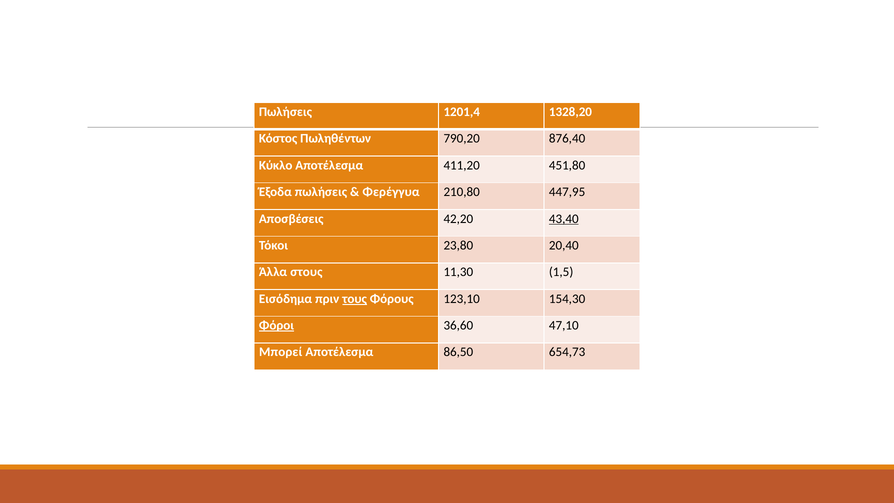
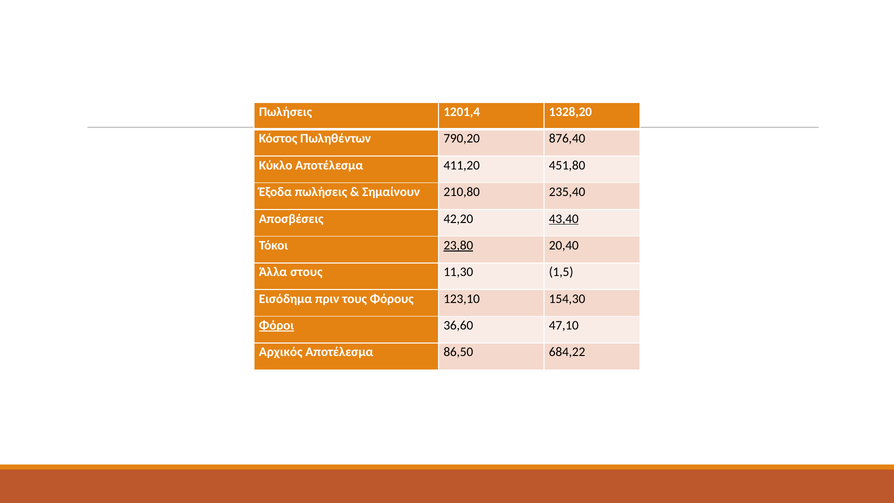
Φερέγγυα: Φερέγγυα -> Σημαίνουν (391, 192)
447,95: 447,95 -> 235,40 (567, 192)
23,80 underline: none -> present (458, 245)
τους underline: present -> none (355, 299)
Μπορεί: Μπορεί -> Αρχικός (281, 352)
654,73: 654,73 -> 684,22 (567, 352)
